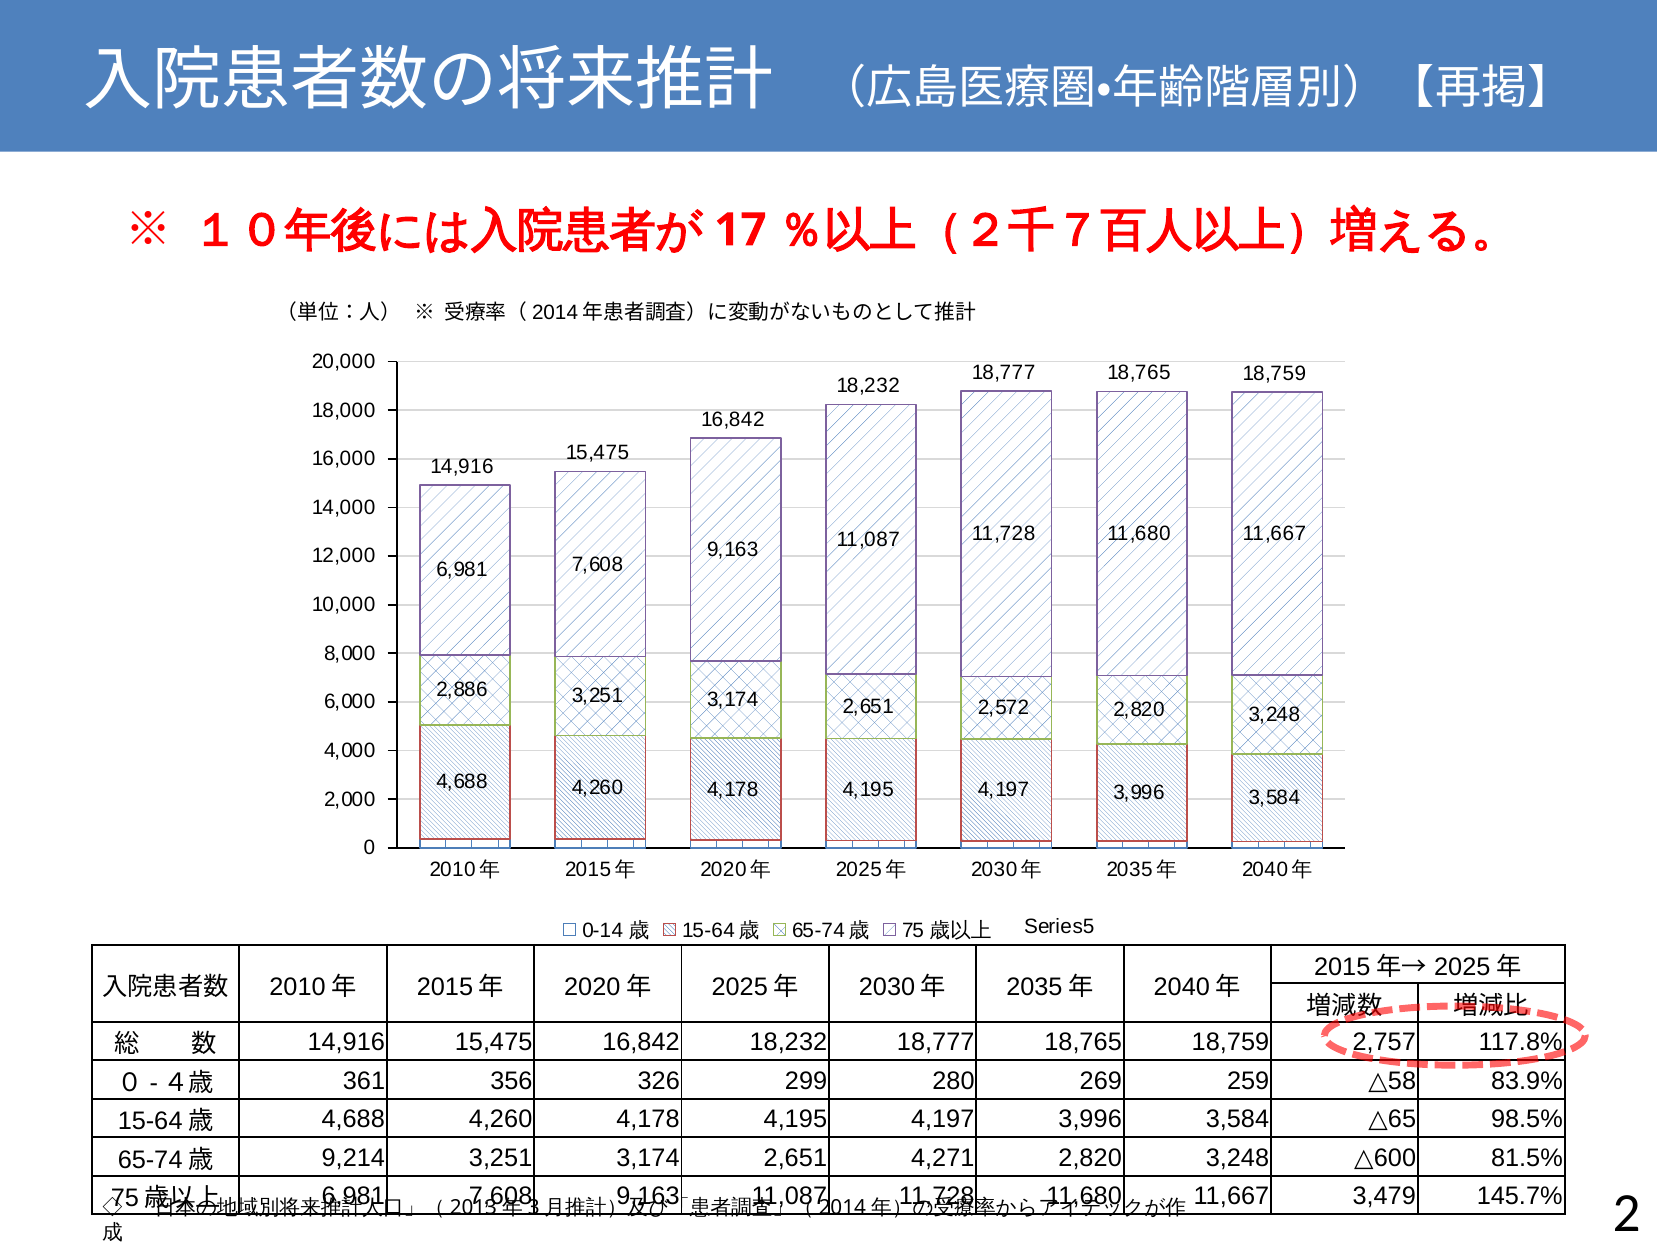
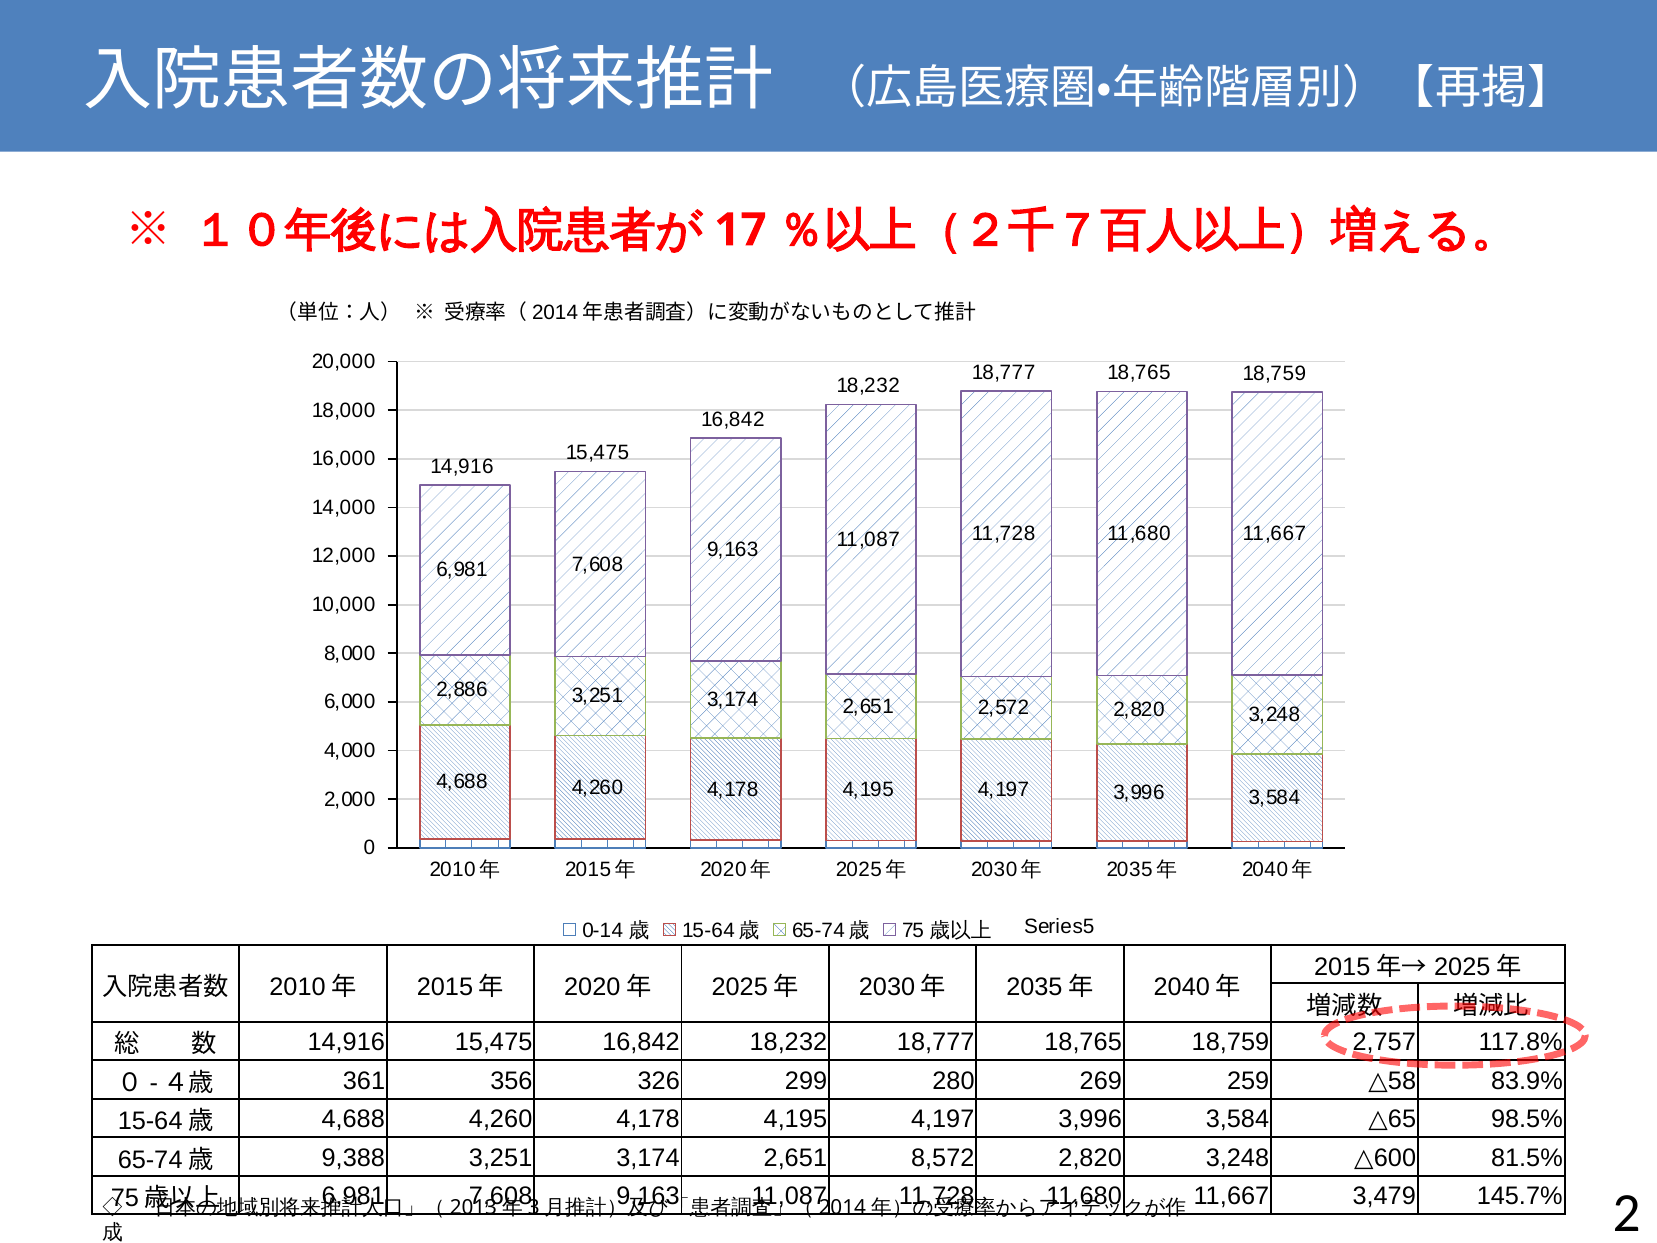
9,214: 9,214 -> 9,388 (353, 1158)
4,271: 4,271 -> 8,572 (943, 1158)
